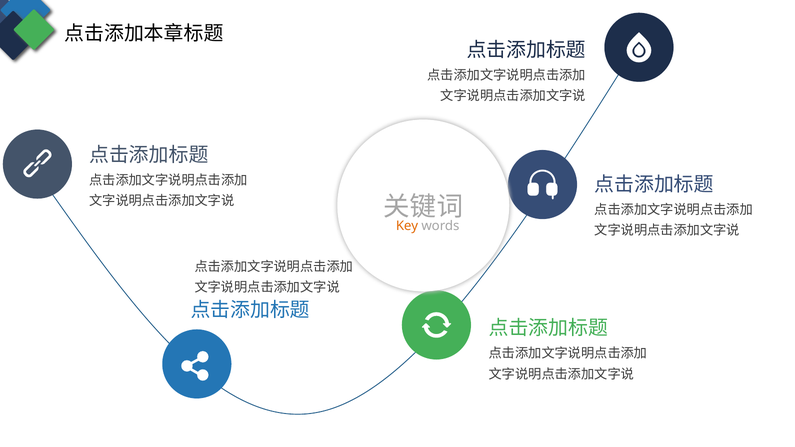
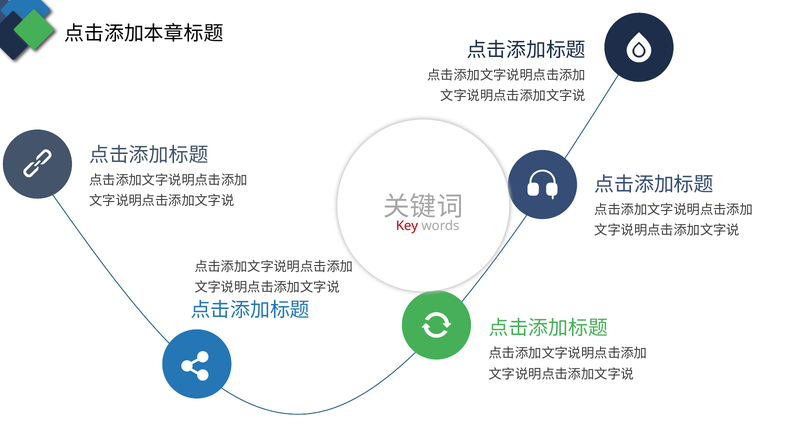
Key colour: orange -> red (407, 226)
